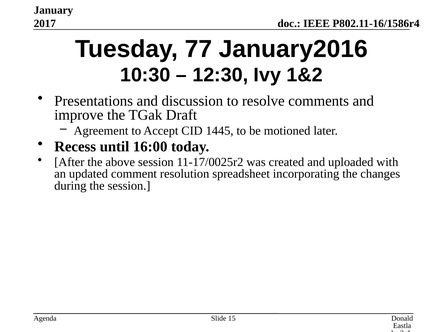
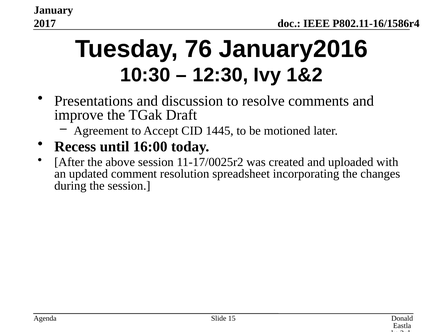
77: 77 -> 76 (198, 49)
